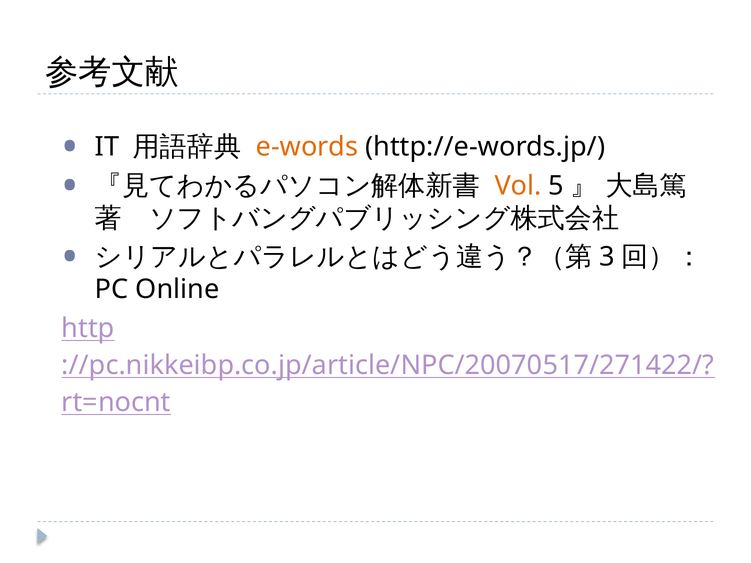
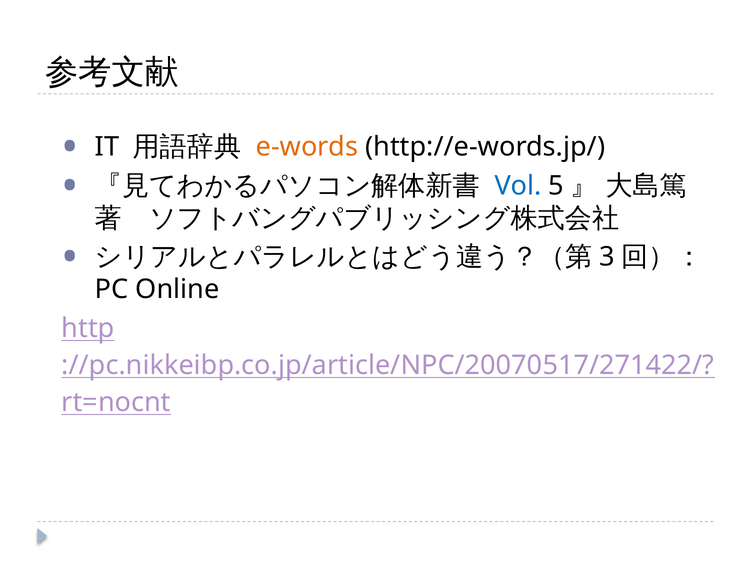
Vol colour: orange -> blue (518, 186)
